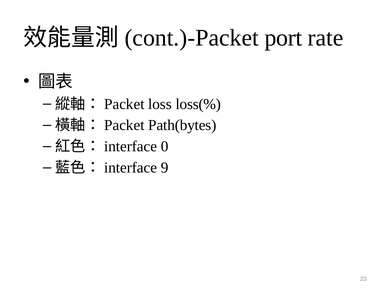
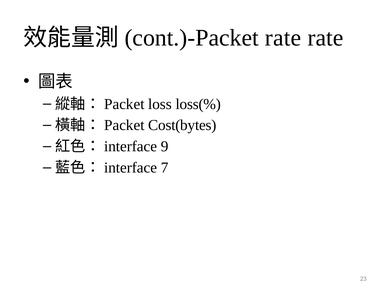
port: port -> rate (283, 38)
Path(bytes: Path(bytes -> Cost(bytes (182, 125)
0: 0 -> 9 (165, 147)
9: 9 -> 7 (165, 168)
